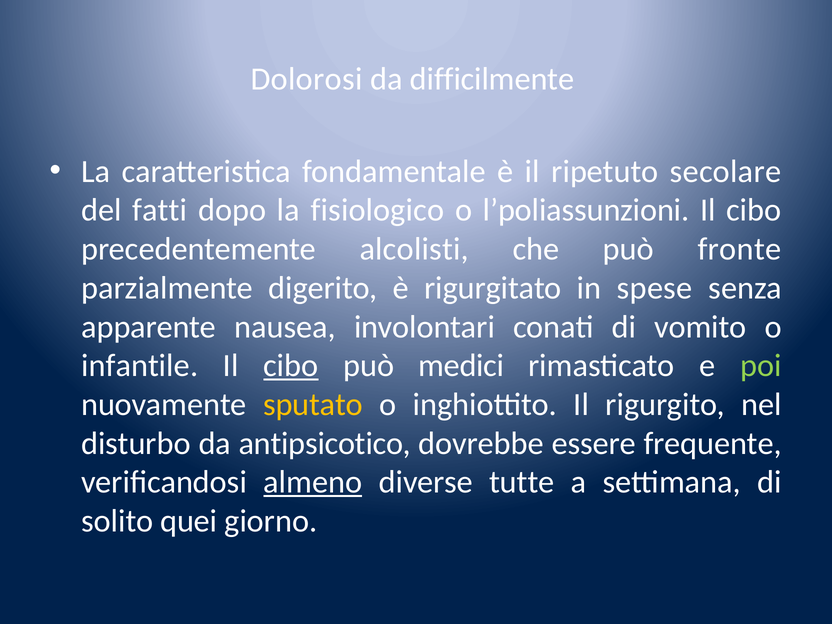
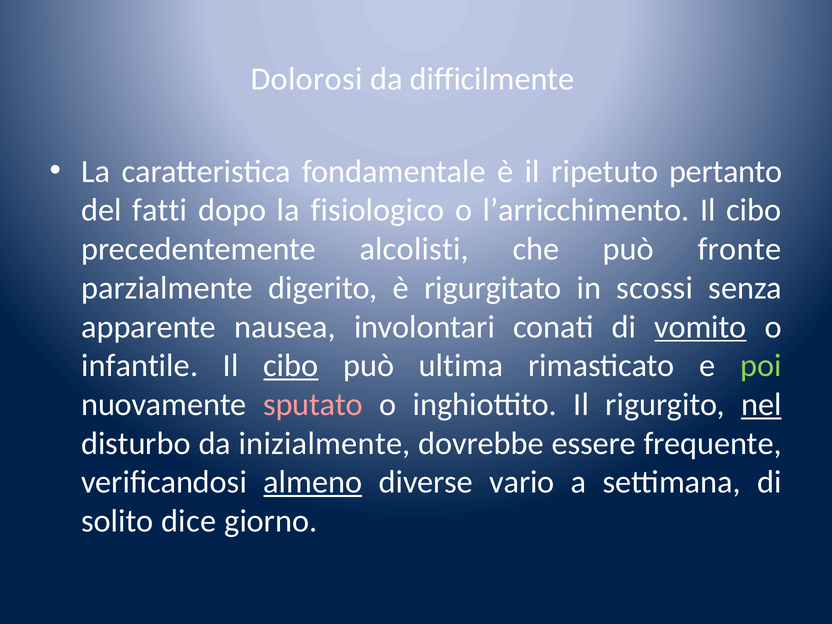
secolare: secolare -> pertanto (726, 171)
l’poliassunzioni: l’poliassunzioni -> l’arricchimento (586, 210)
spese: spese -> scossi (655, 288)
vomito underline: none -> present (700, 327)
medici: medici -> ultima (461, 366)
sputato colour: yellow -> pink (313, 405)
nel underline: none -> present (761, 405)
antipsicotico: antipsicotico -> inizialmente (325, 443)
tutte: tutte -> vario (522, 482)
quei: quei -> dice (189, 521)
